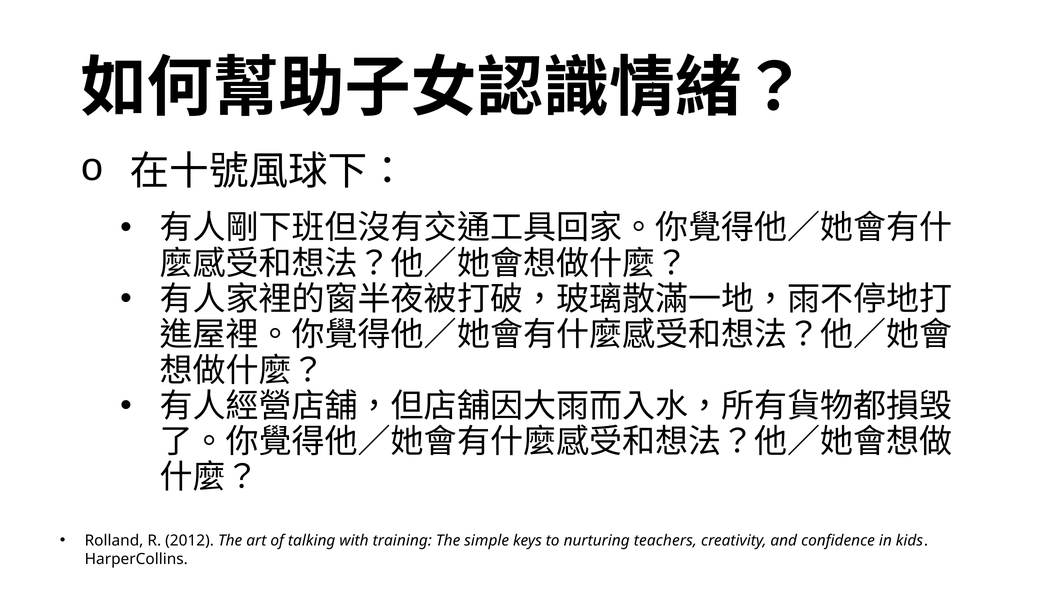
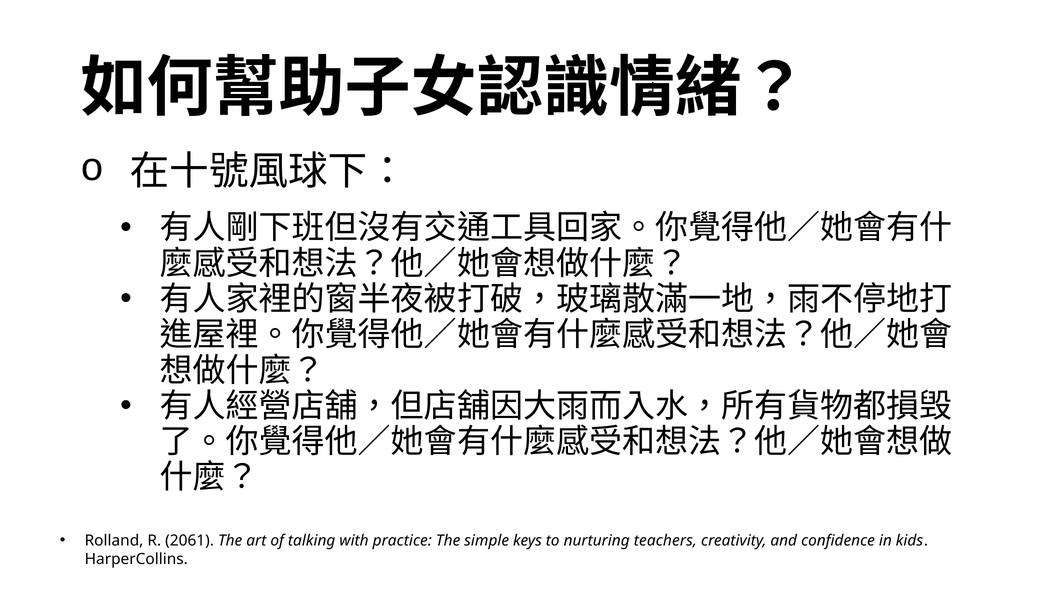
2012: 2012 -> 2061 (190, 541)
training: training -> practice (402, 541)
